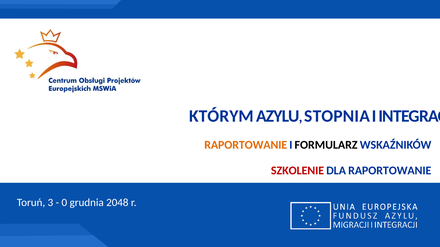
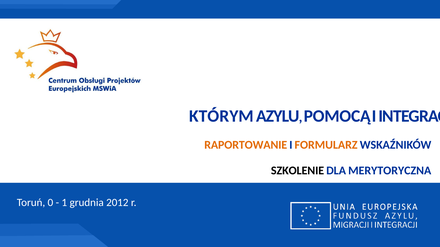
STOPNIA: STOPNIA -> POMOCĄ (337, 116)
FORMULARZ colour: black -> orange (326, 145)
SZKOLENIE colour: red -> black (298, 171)
DLA RAPORTOWANIE: RAPORTOWANIE -> MERYTORYCZNA (390, 171)
3: 3 -> 0 (50, 203)
0: 0 -> 1 (64, 203)
2048: 2048 -> 2012 (117, 203)
